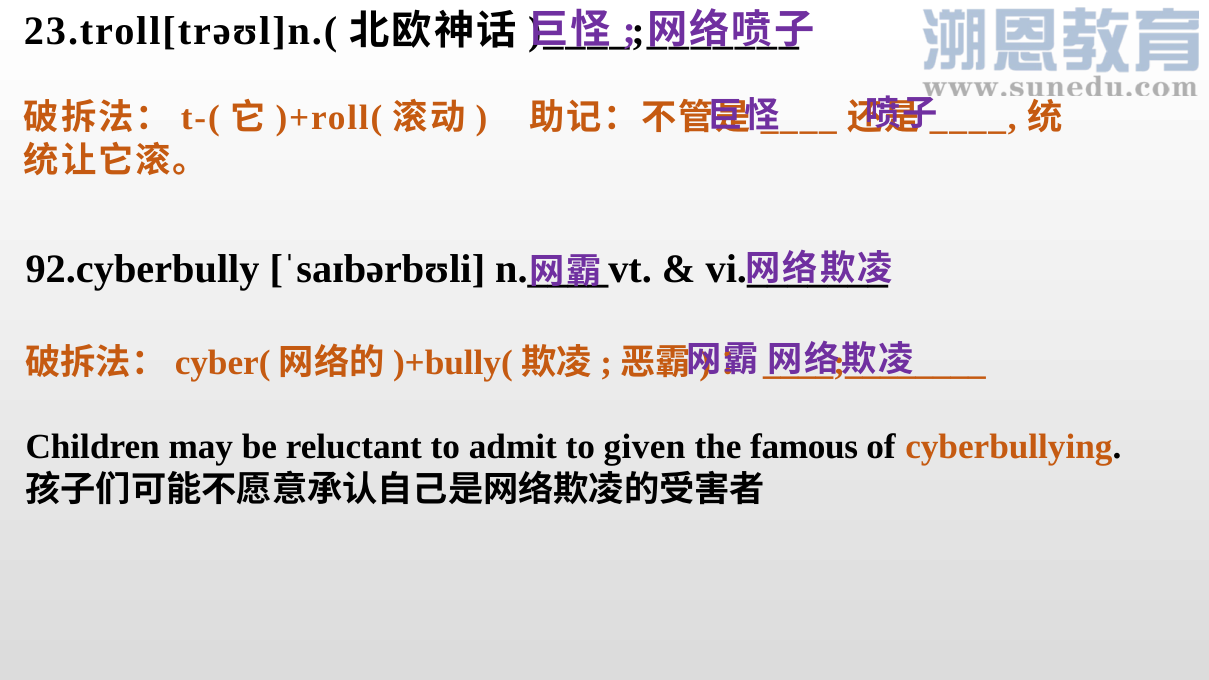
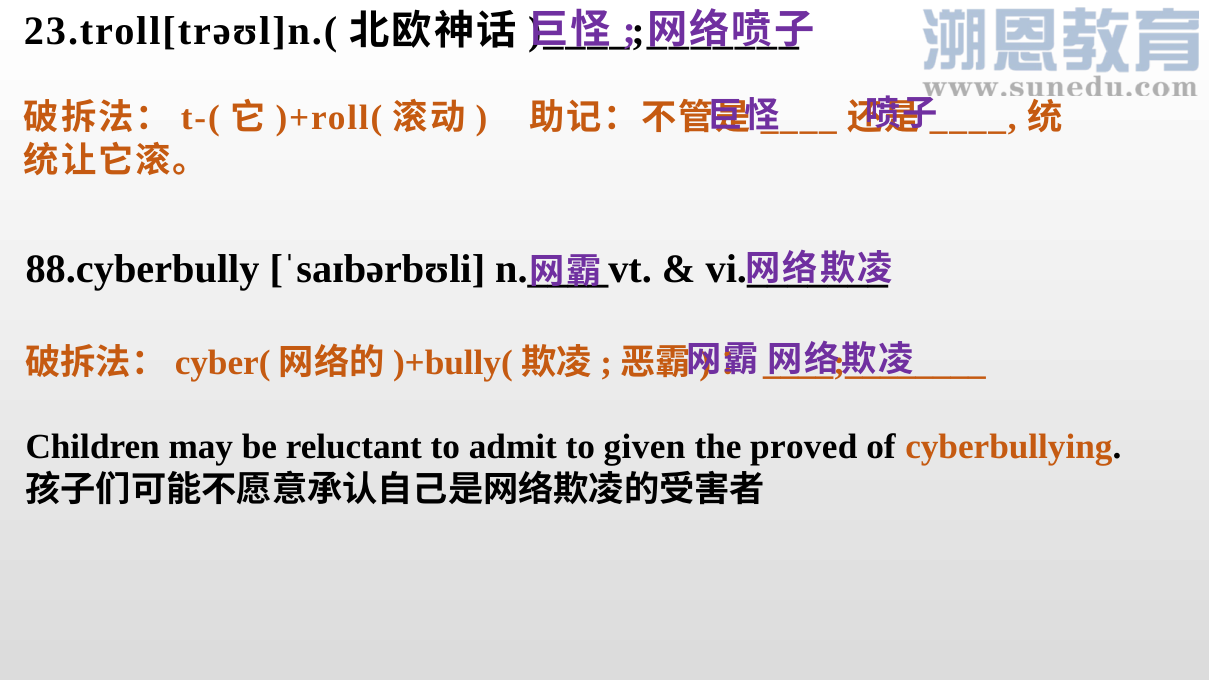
92.cyberbully: 92.cyberbully -> 88.cyberbully (143, 269)
famous: famous -> proved (804, 447)
